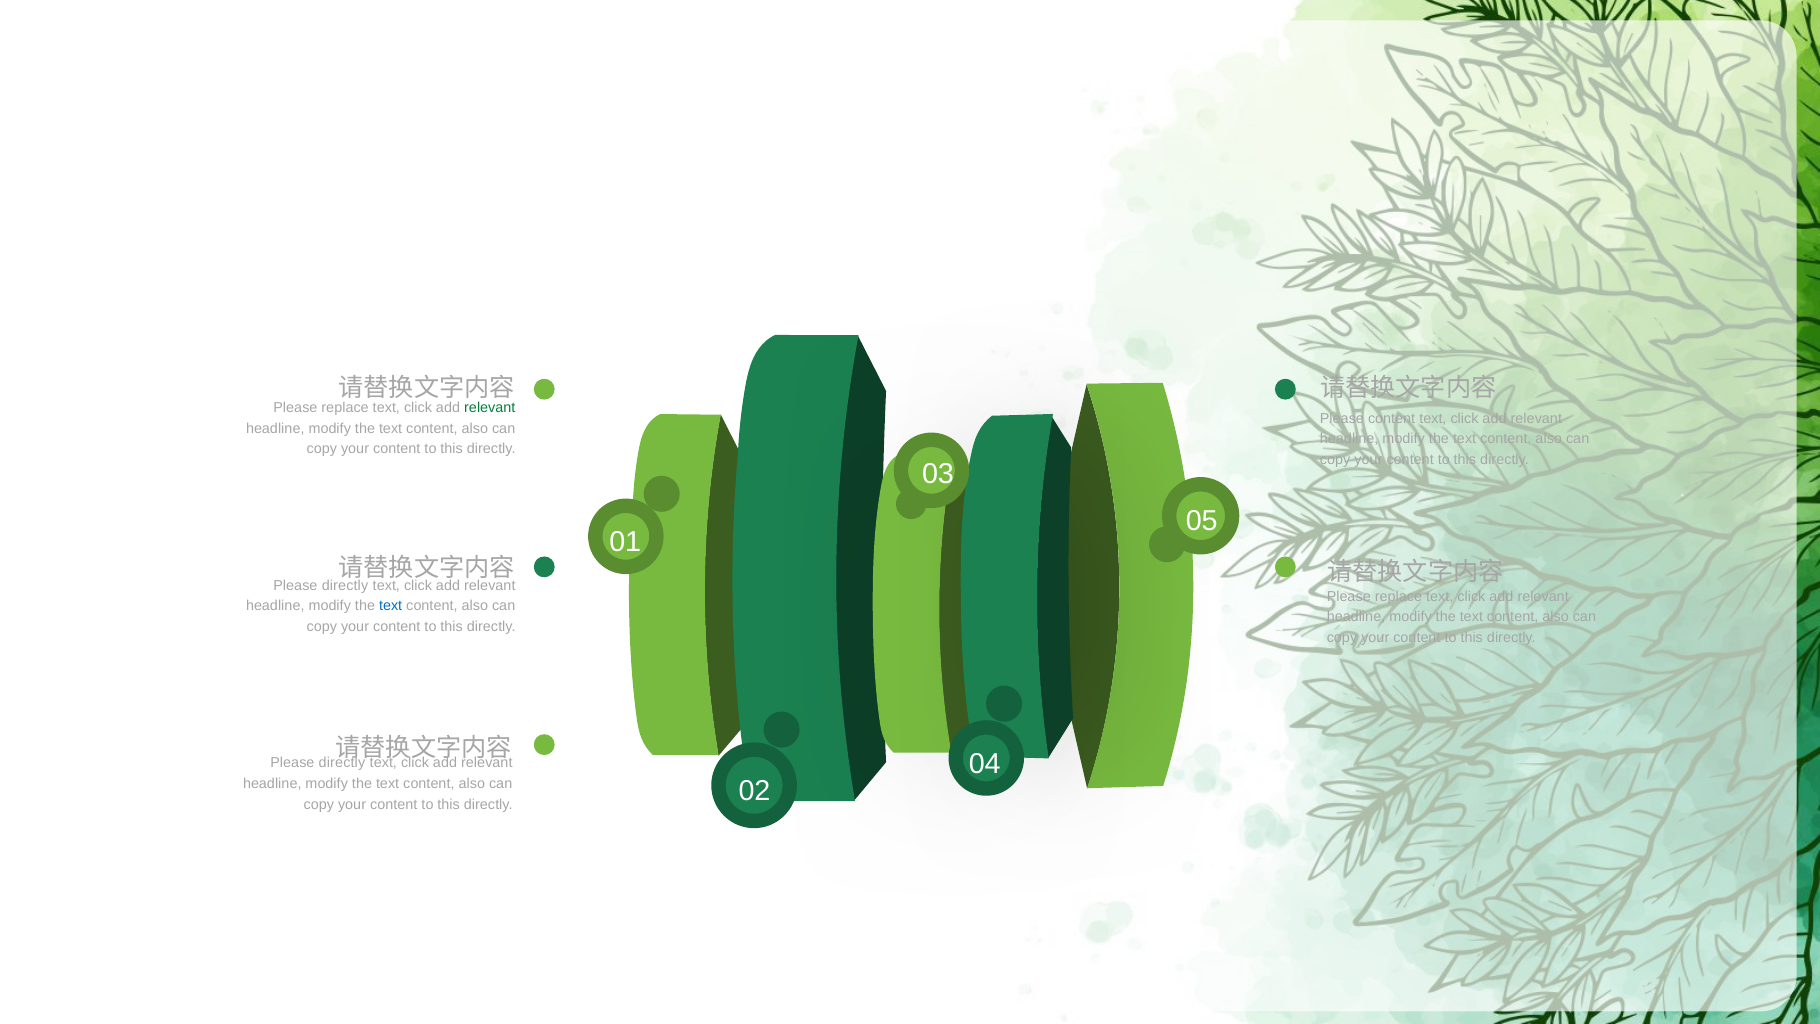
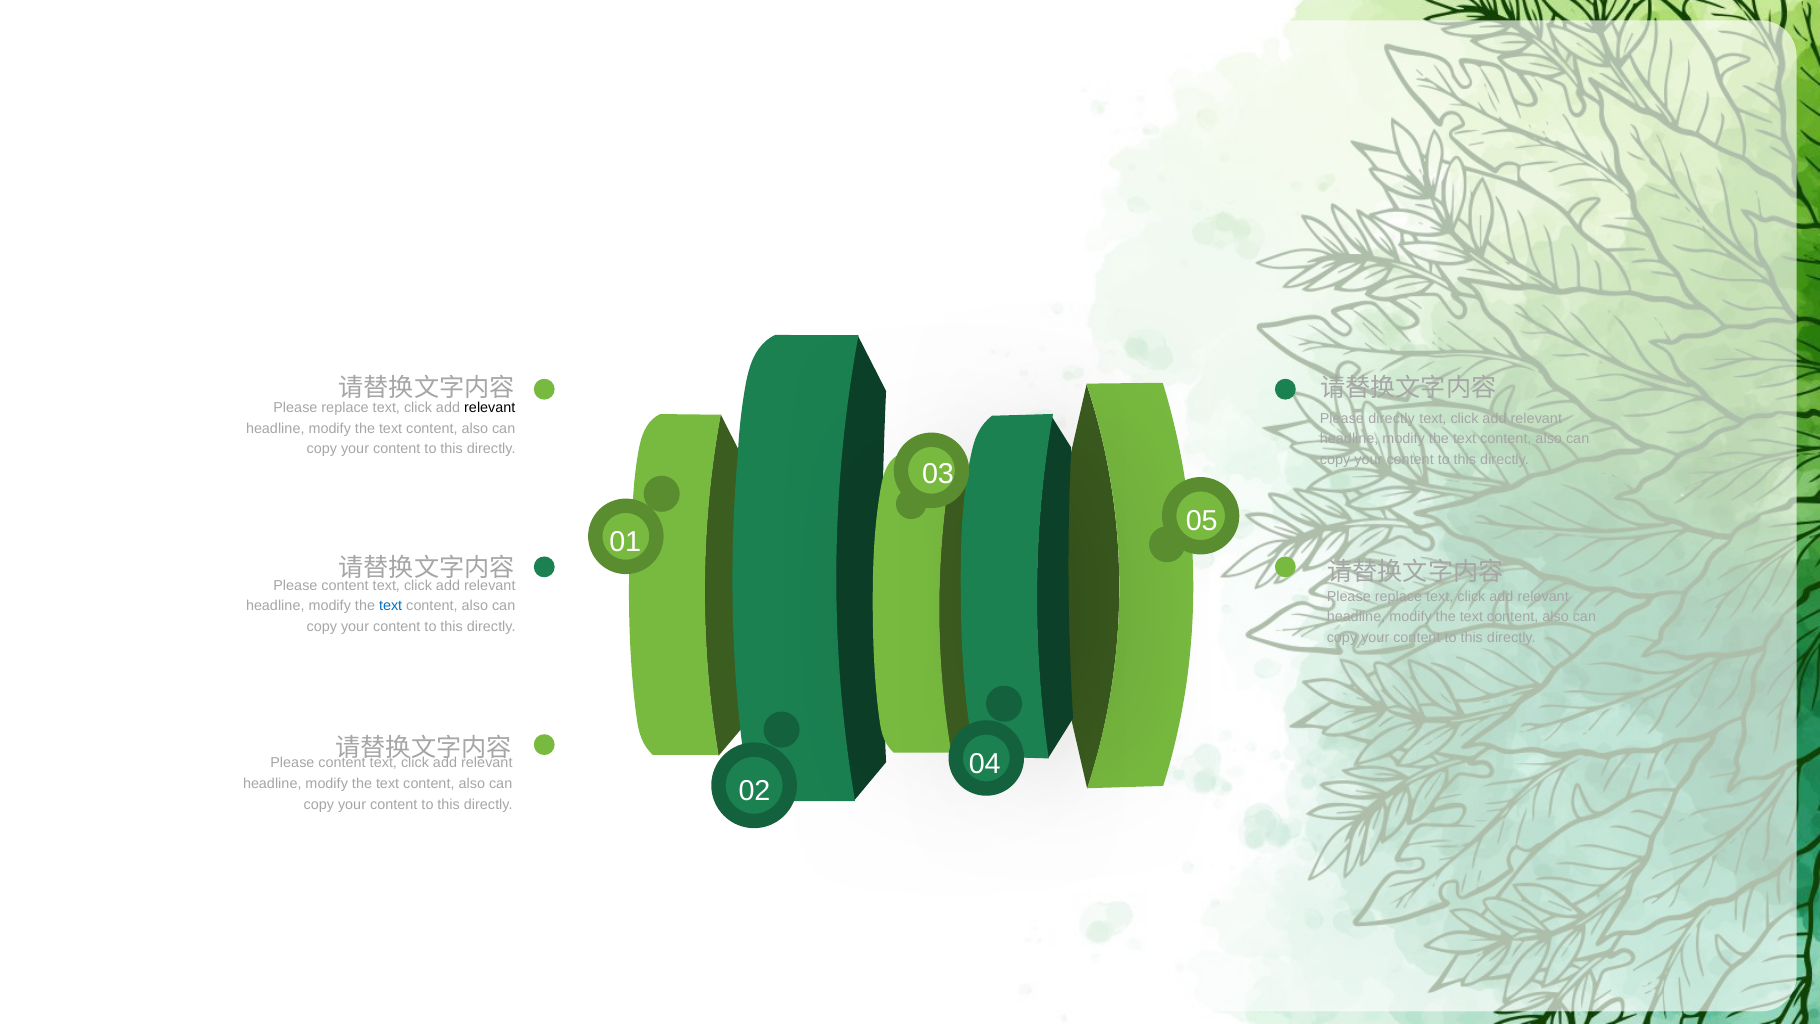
relevant colour: green -> black (490, 408)
Please content: content -> directly (1392, 418)
directly: directly -> content (345, 585)
directly: directly -> content (342, 763)
